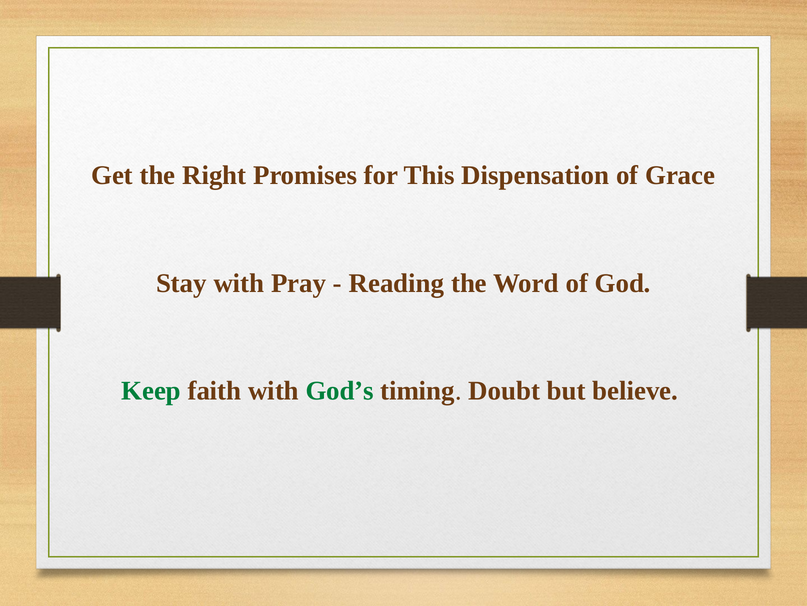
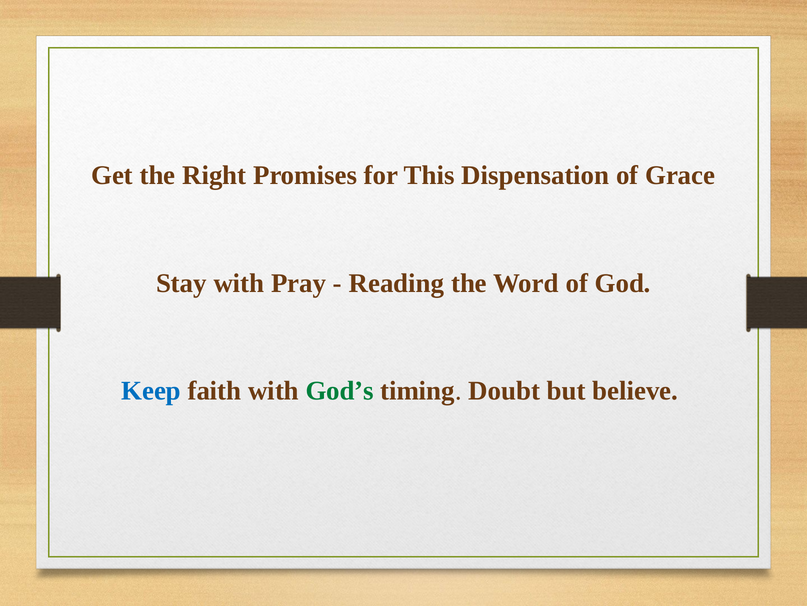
Keep colour: green -> blue (151, 391)
